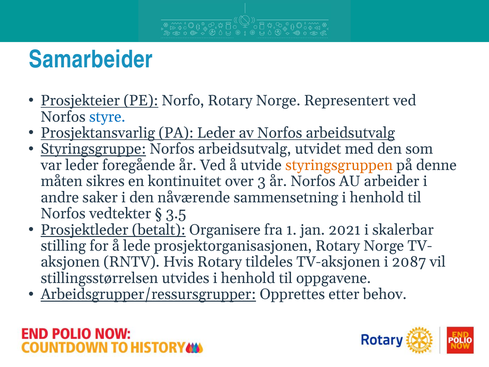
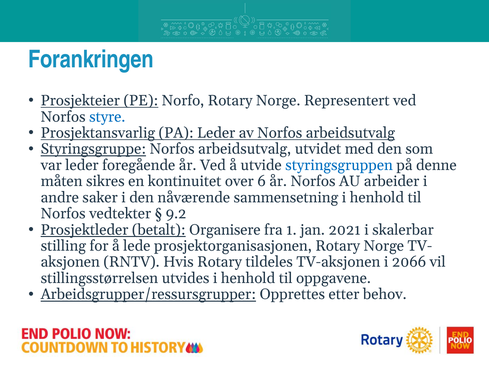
Samarbeider: Samarbeider -> Forankringen (91, 60)
styringsgruppen colour: orange -> blue (339, 165)
3: 3 -> 6 (262, 181)
3.5: 3.5 -> 9.2 (176, 213)
2087: 2087 -> 2066 (409, 262)
